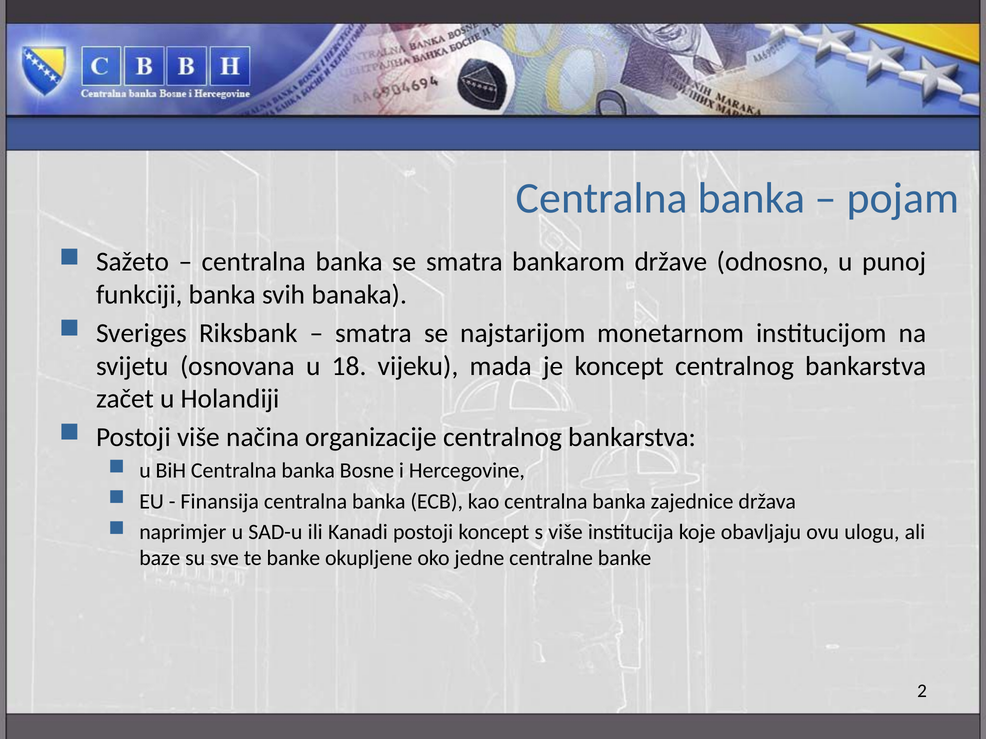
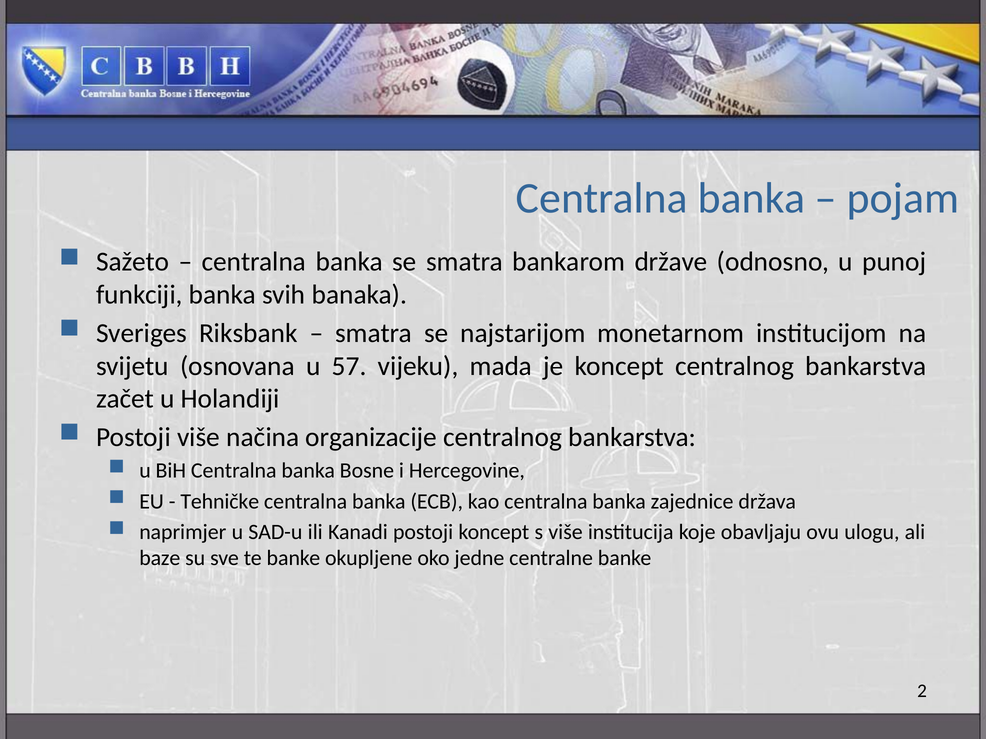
18: 18 -> 57 (349, 366)
Finansija: Finansija -> Tehničke (220, 502)
